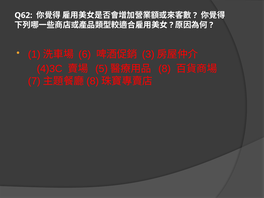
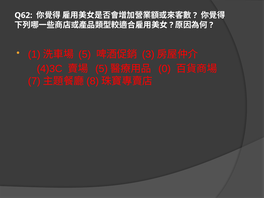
6: 6 -> 5 (85, 54)
8: 8 -> 0 (165, 69)
